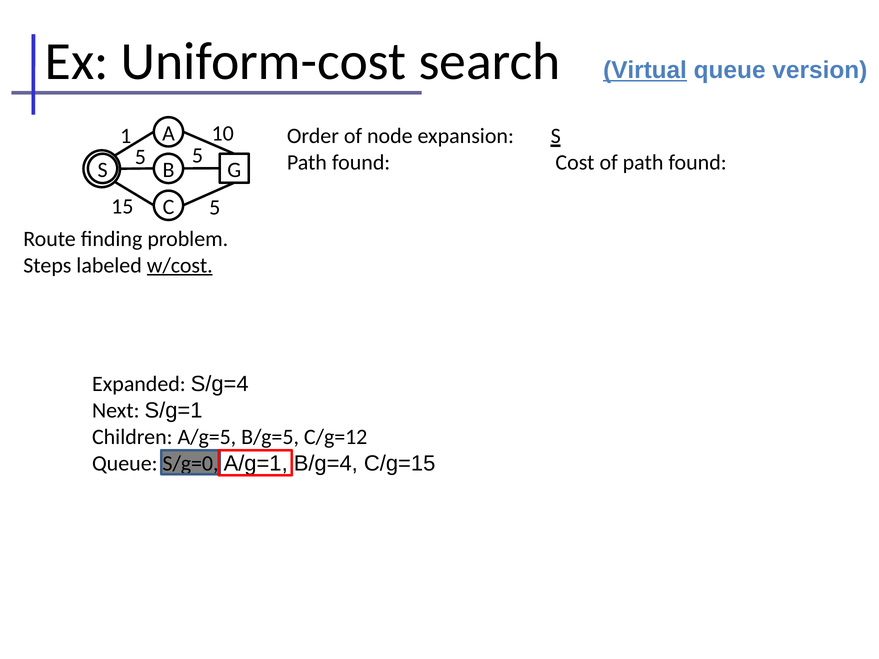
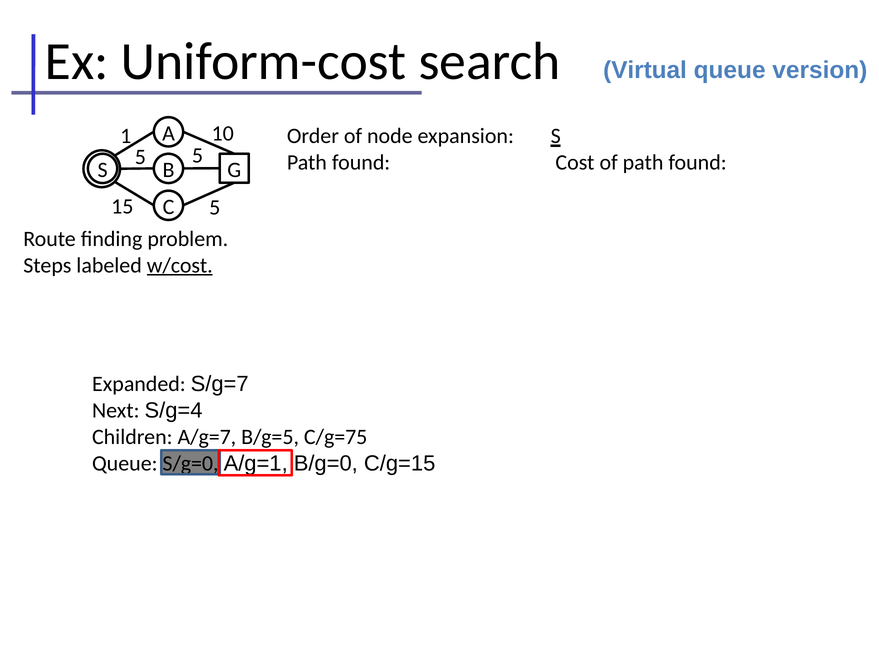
Virtual underline: present -> none (645, 70)
S/g=4: S/g=4 -> S/g=7 (220, 384)
S/g=1: S/g=1 -> S/g=4 (174, 411)
A/g=5: A/g=5 -> A/g=7 (207, 437)
C/g=12: C/g=12 -> C/g=75 (336, 437)
B/g=4: B/g=4 -> B/g=0 (326, 463)
